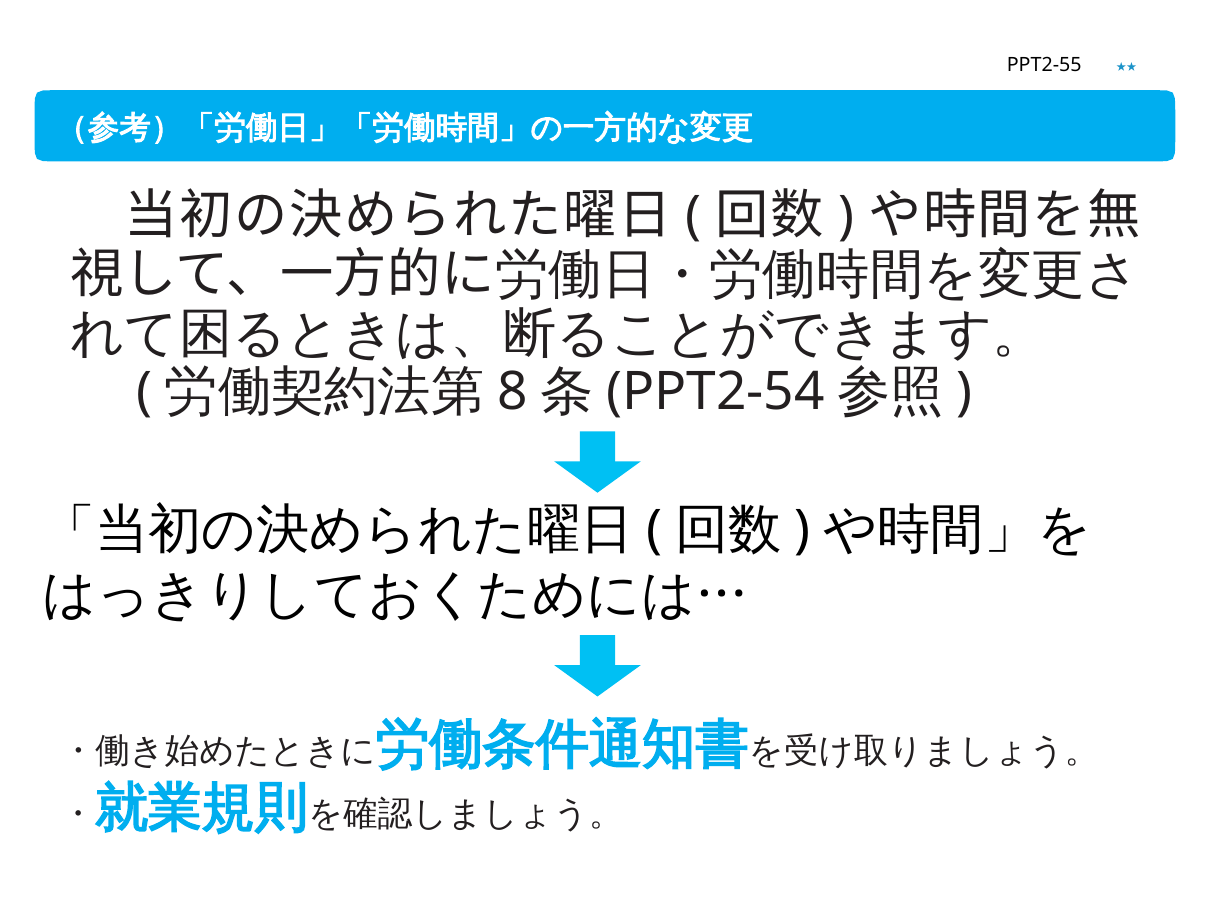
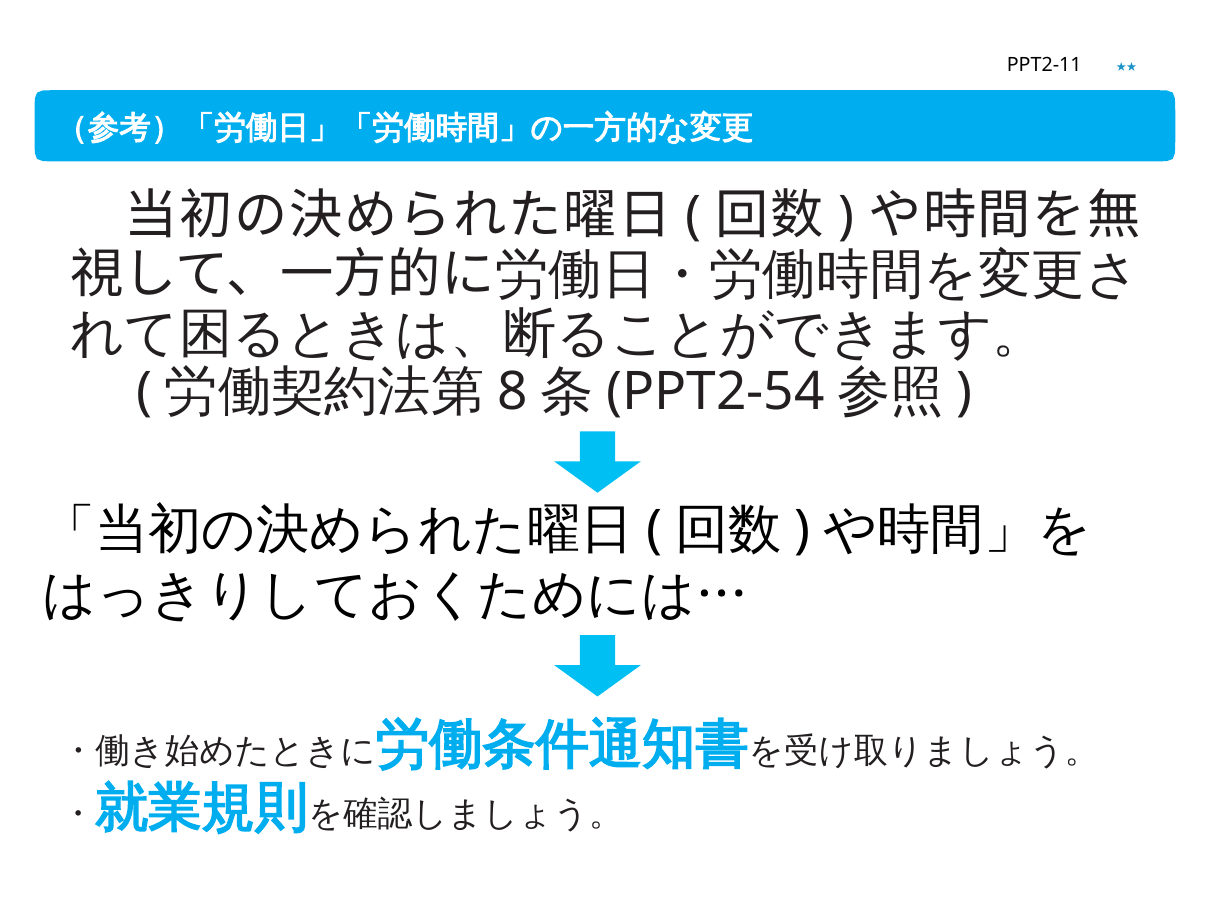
PPT2-55: PPT2-55 -> PPT2-11 (1044, 65)
